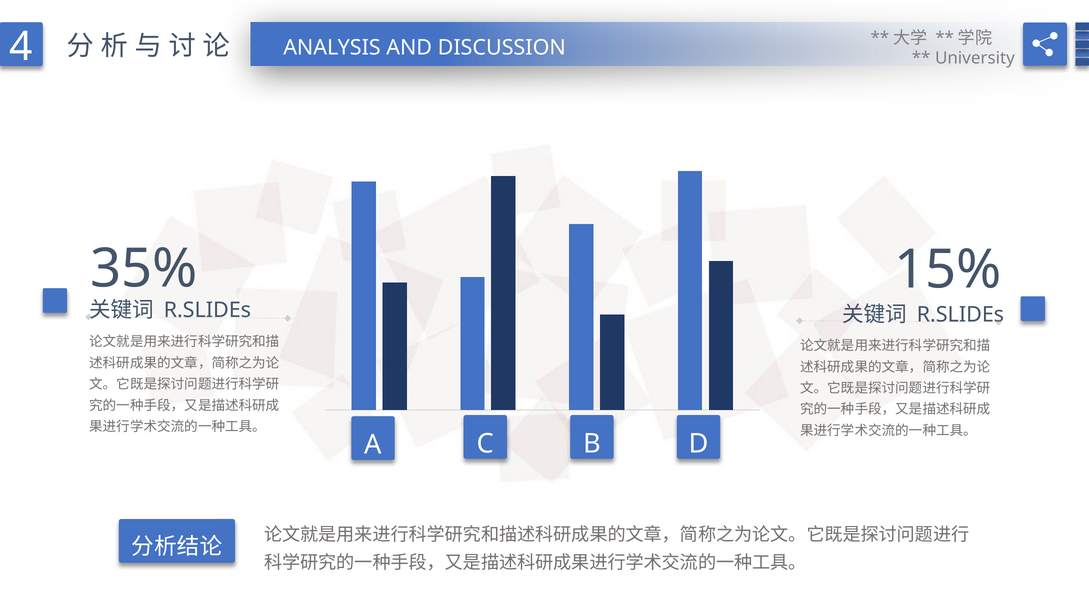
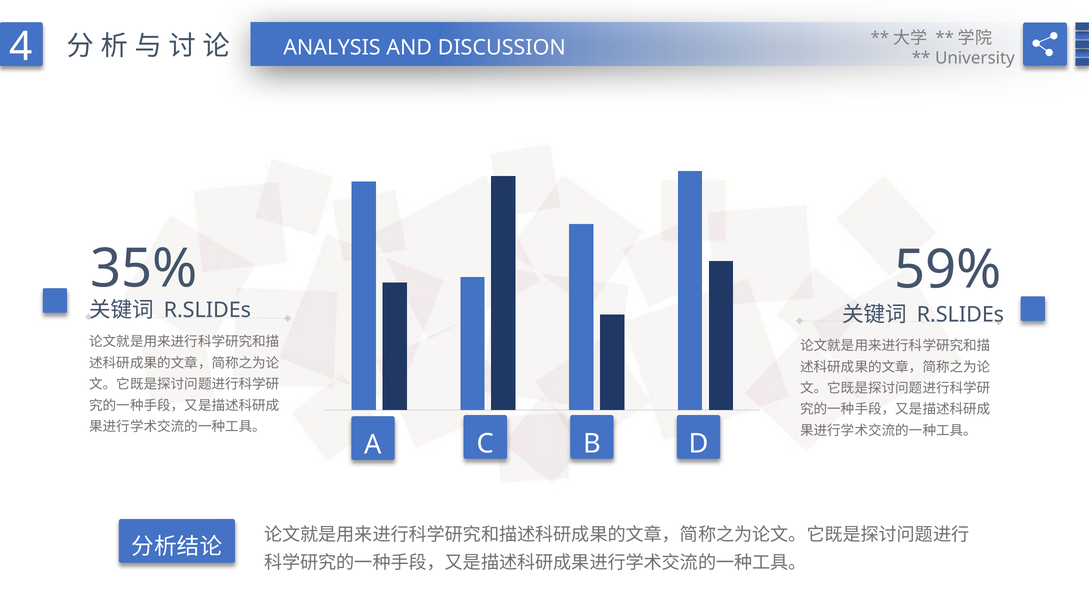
15%: 15% -> 59% (948, 270)
